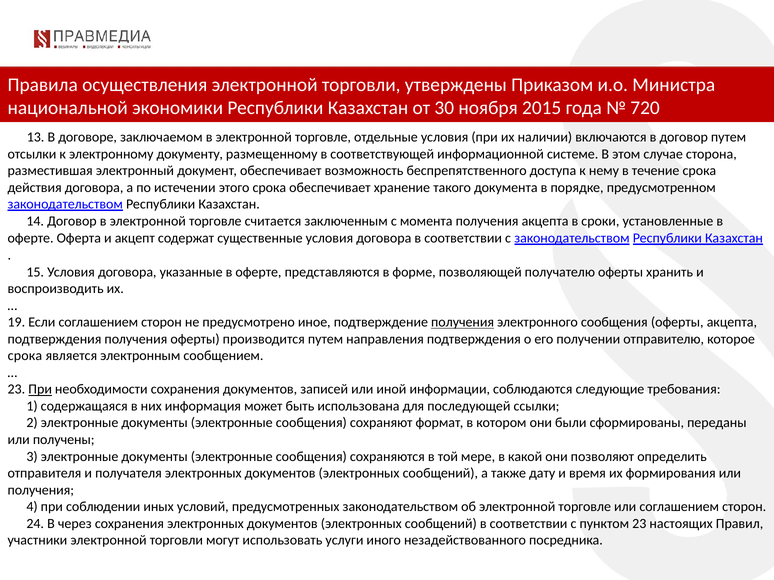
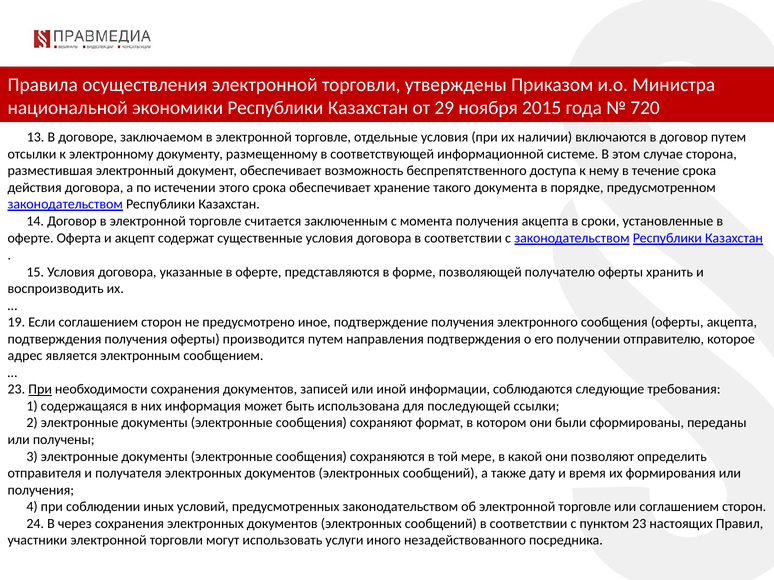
30: 30 -> 29 (444, 108)
получения underline: present -> none (463, 323)
срока: срока -> адрес (25, 356)
